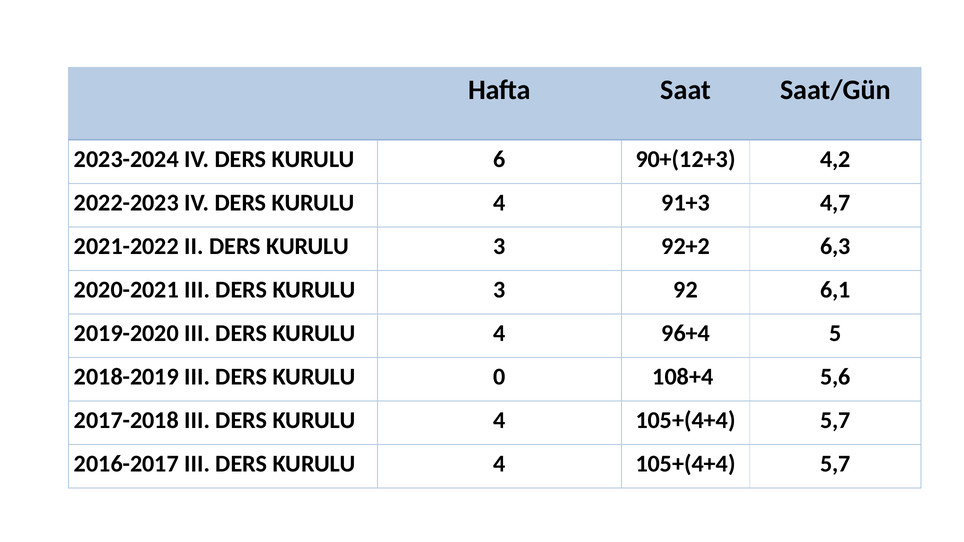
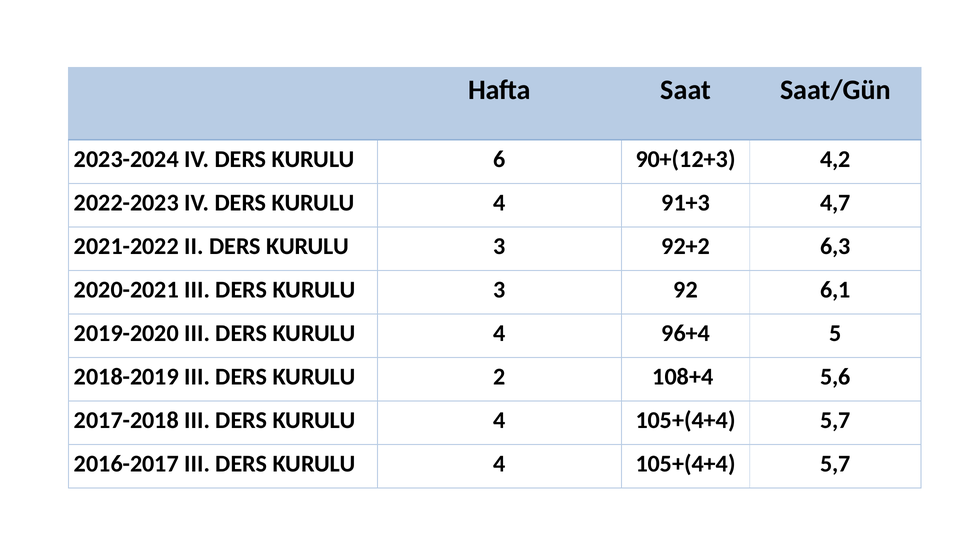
0: 0 -> 2 (499, 377)
